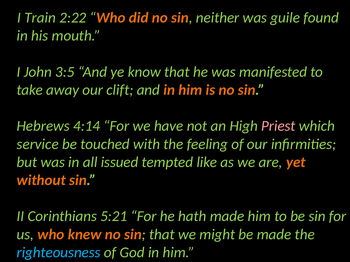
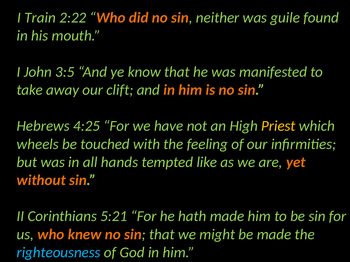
4:14: 4:14 -> 4:25 (87, 126)
Priest colour: pink -> yellow (278, 126)
service: service -> wheels (38, 144)
issued: issued -> hands (120, 162)
